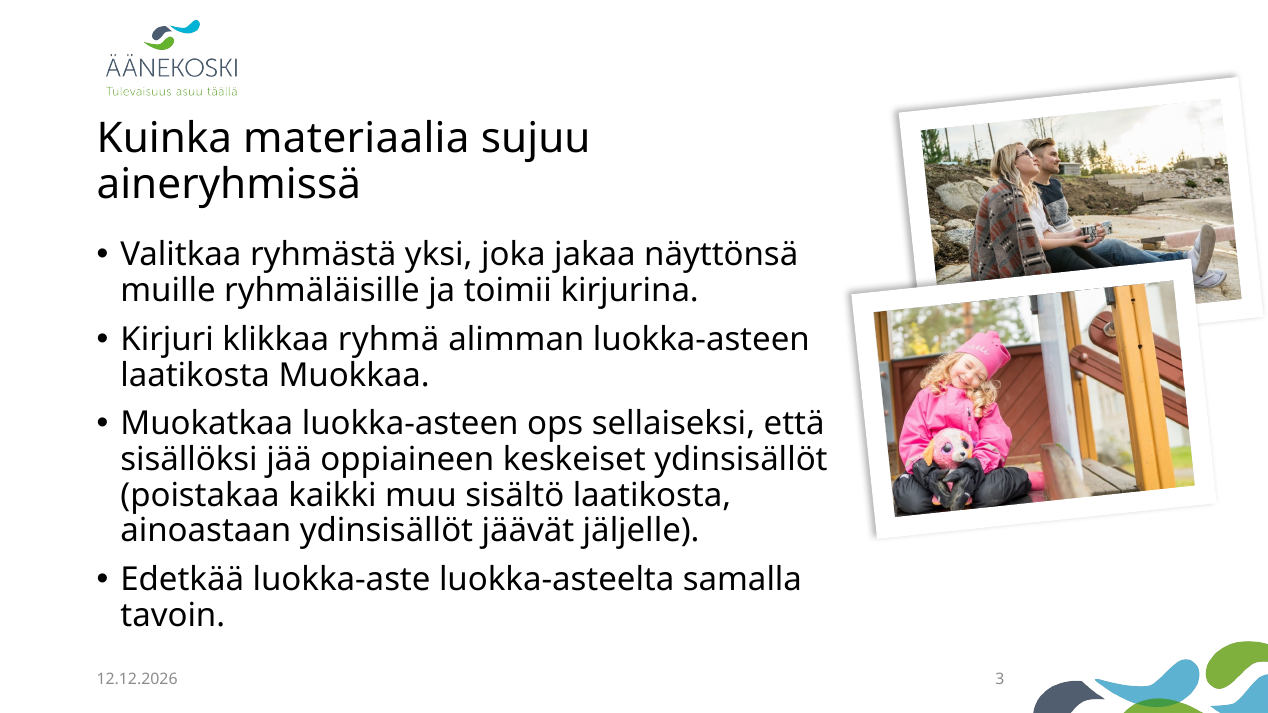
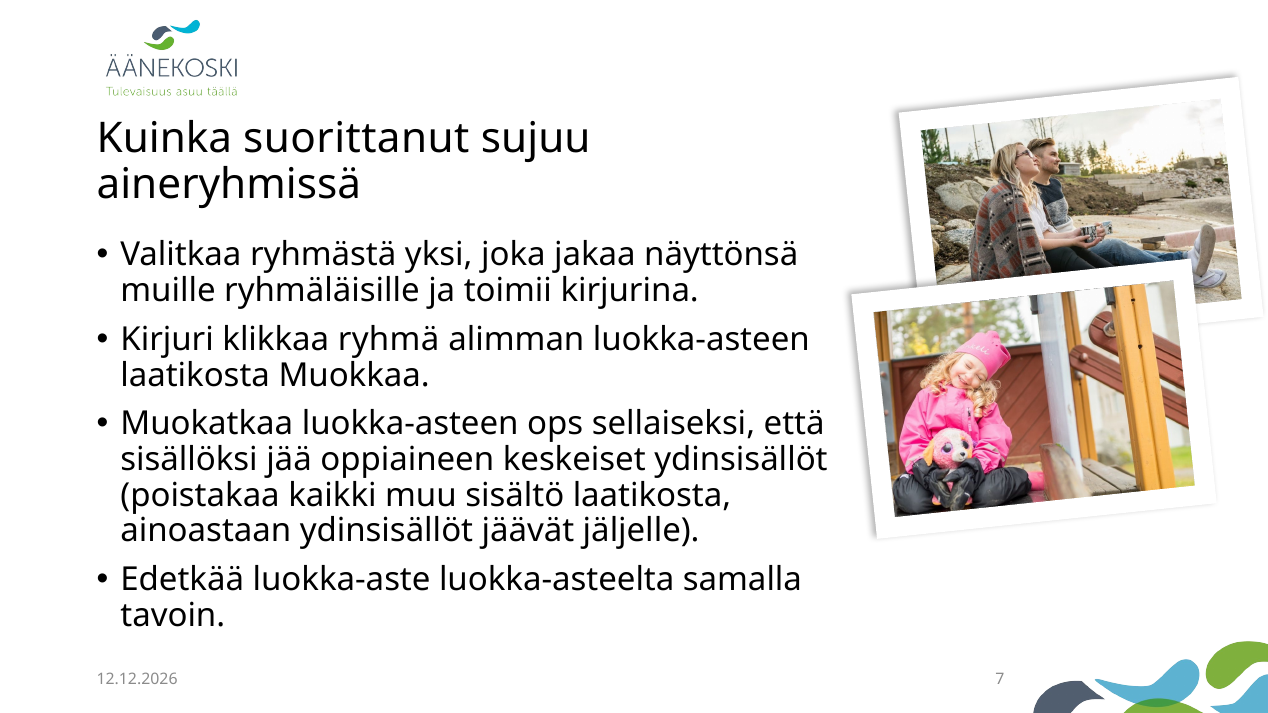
materiaalia: materiaalia -> suorittanut (356, 139)
3: 3 -> 7 (1000, 680)
